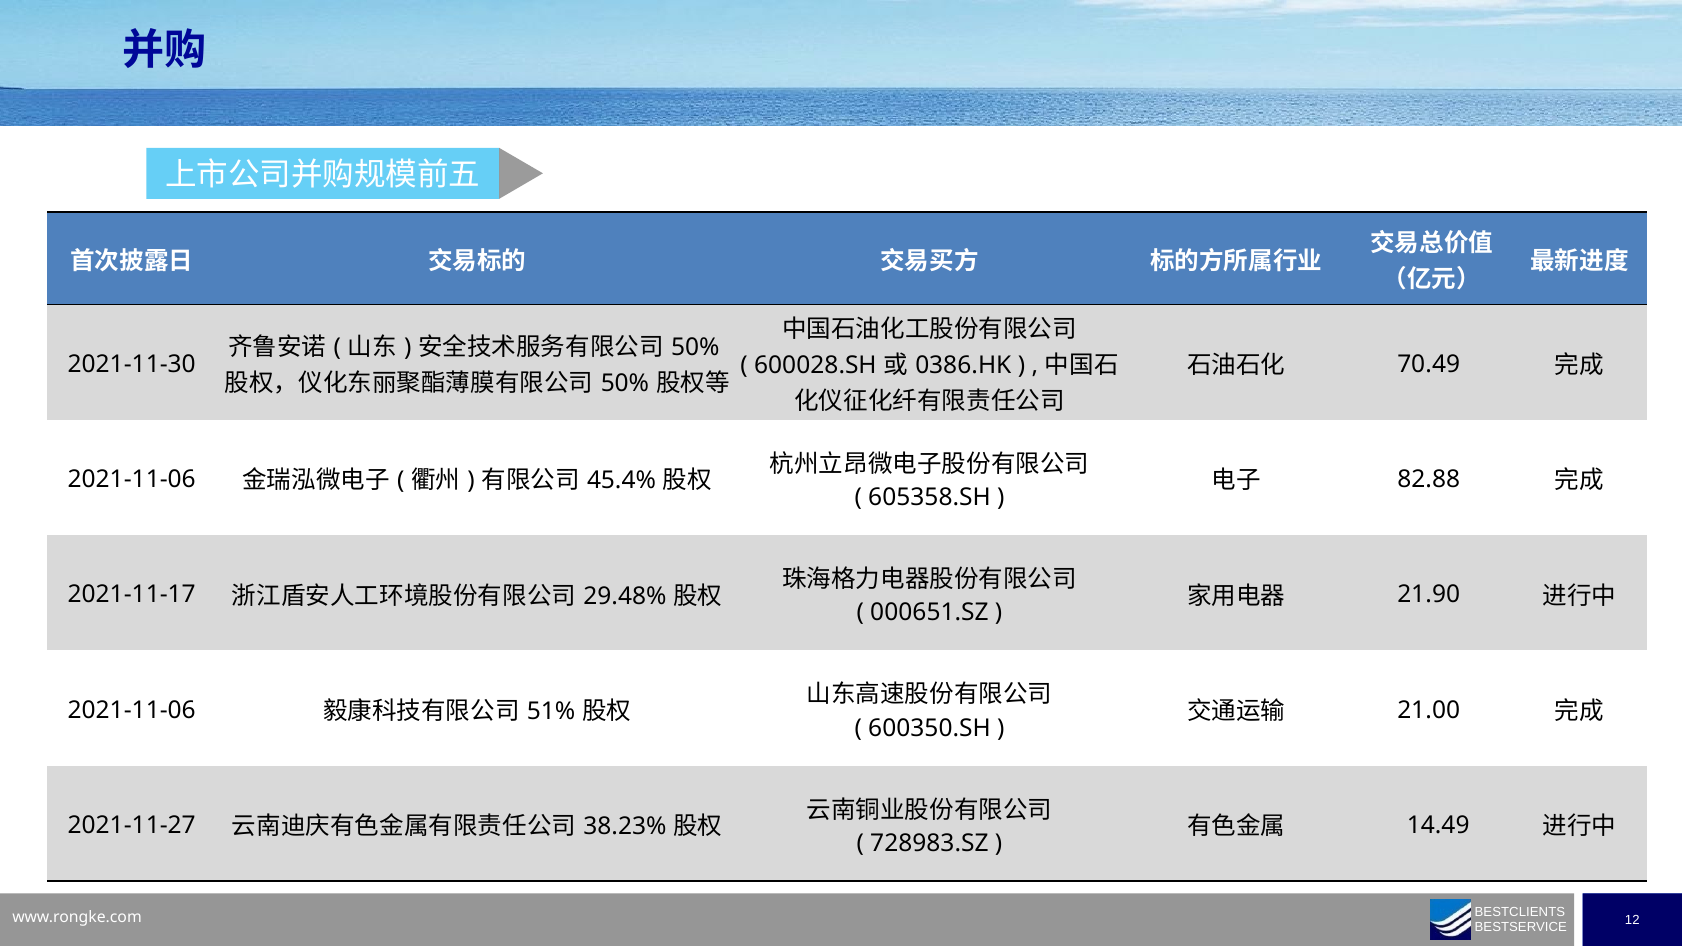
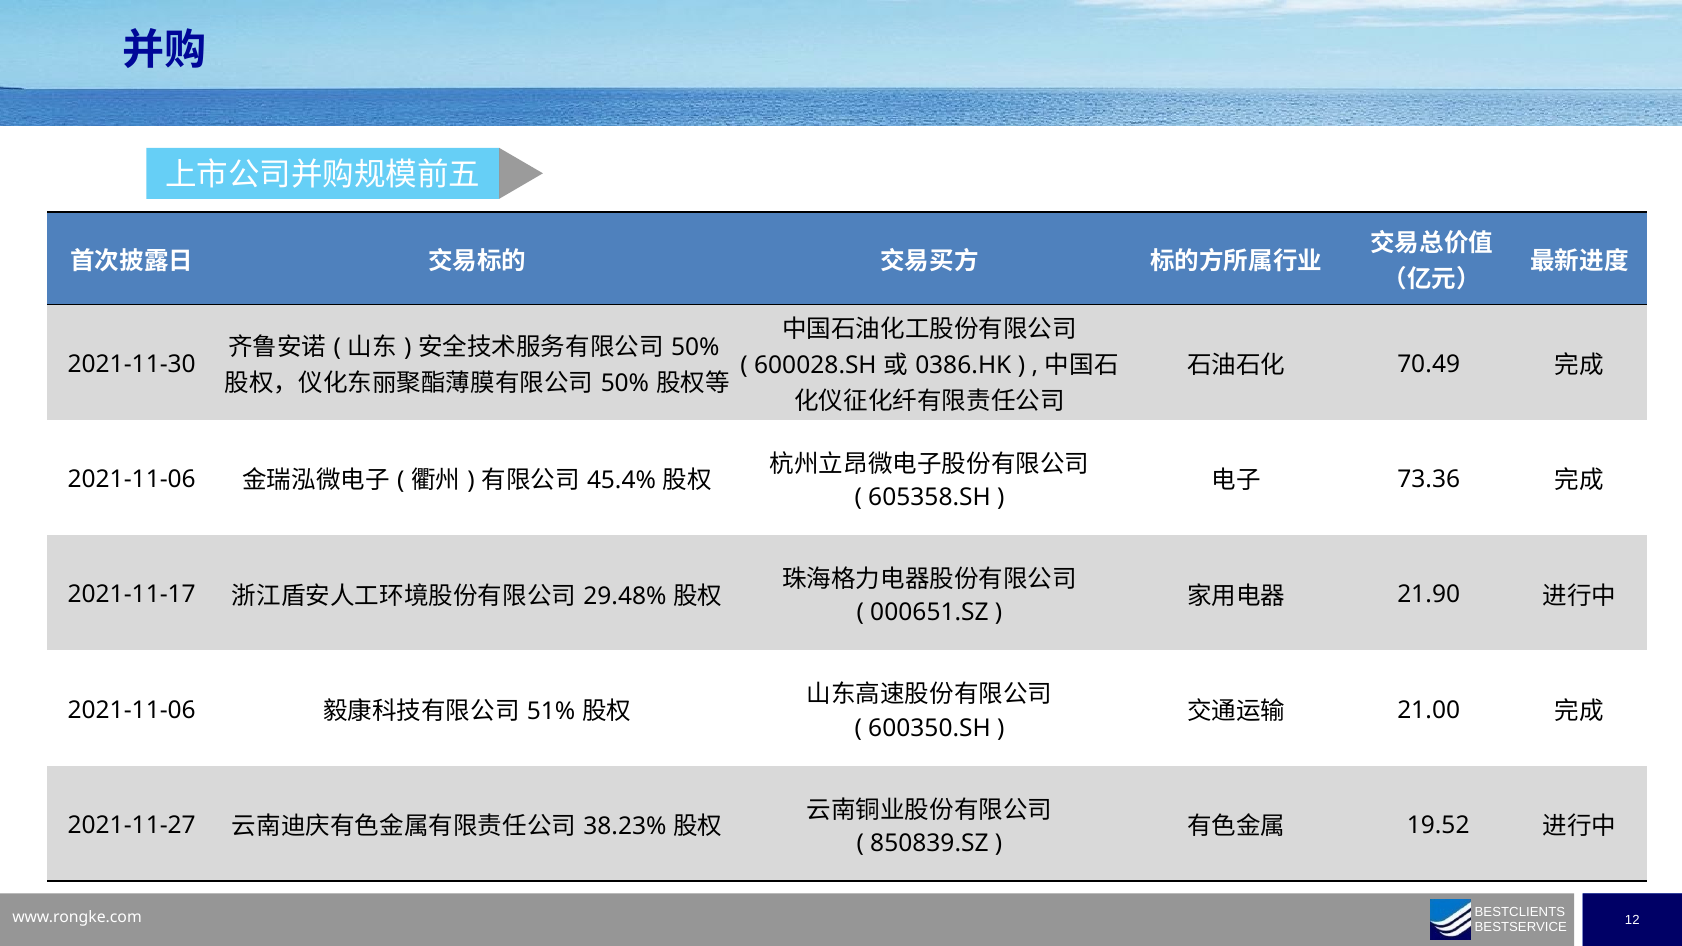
82.88: 82.88 -> 73.36 (1429, 480)
14.49: 14.49 -> 19.52 (1438, 826)
728983.SZ: 728983.SZ -> 850839.SZ (929, 843)
